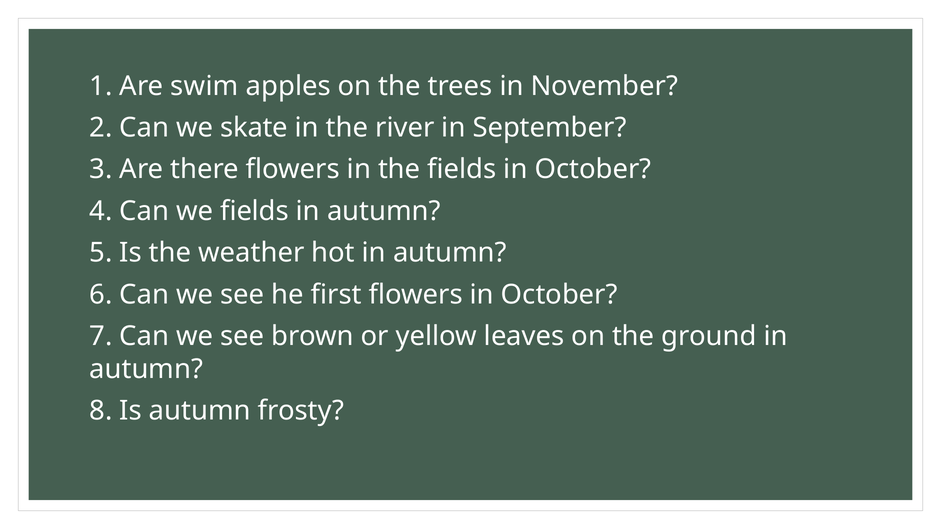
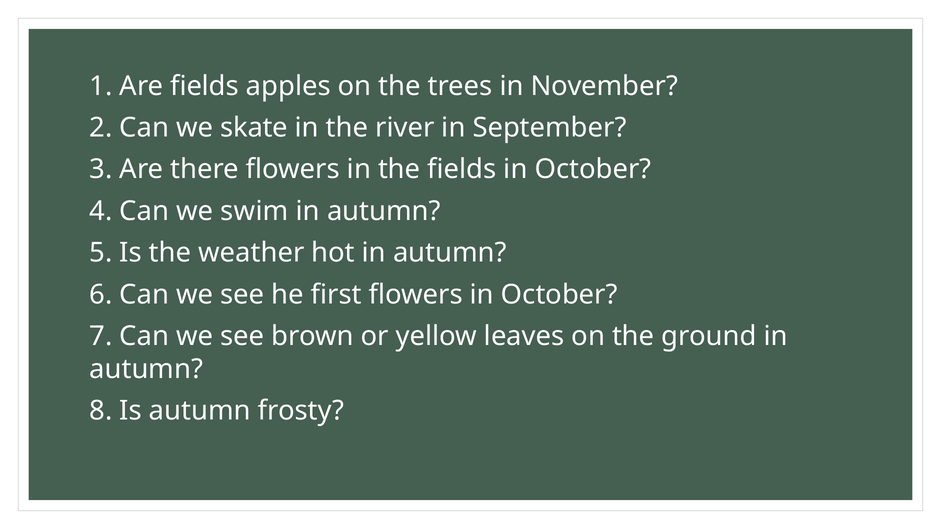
Are swim: swim -> fields (205, 86)
we fields: fields -> swim (254, 211)
